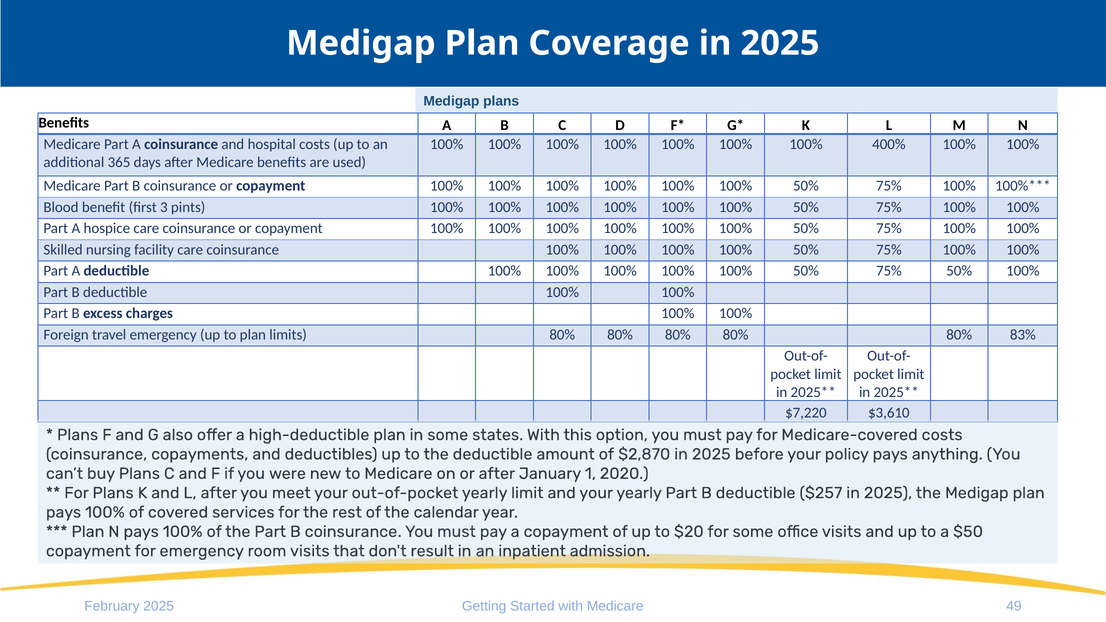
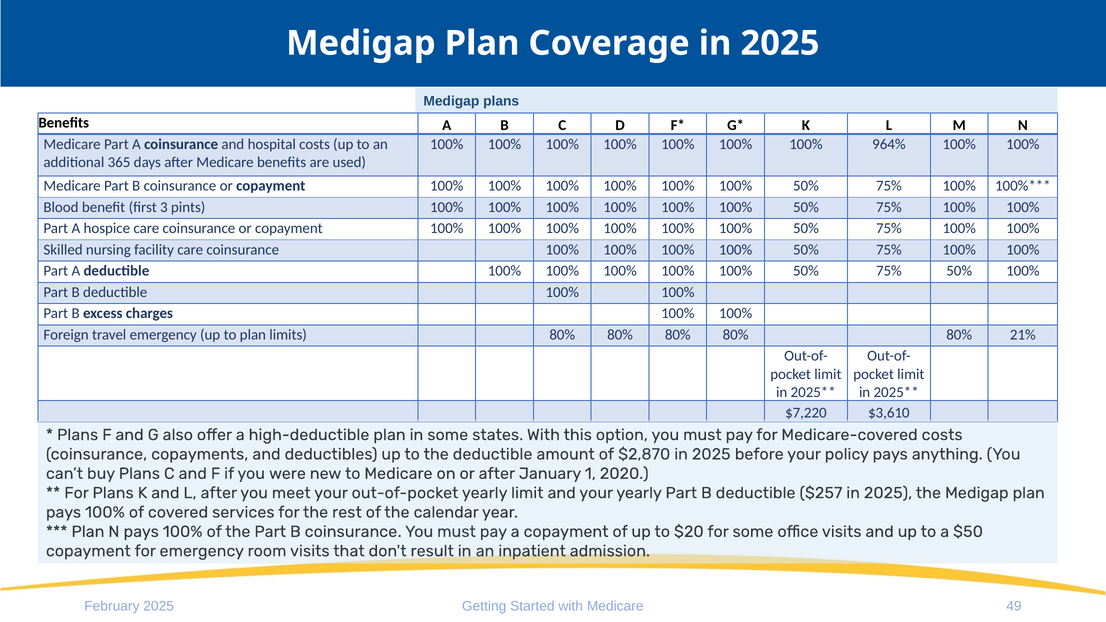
400%: 400% -> 964% (889, 144)
83%: 83% -> 21% (1023, 335)
